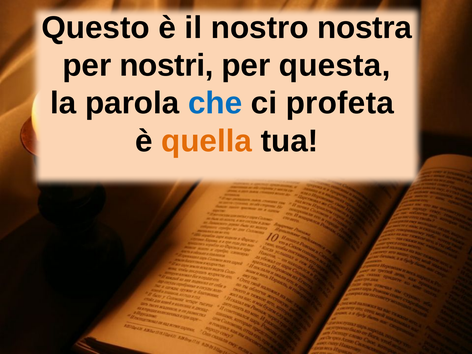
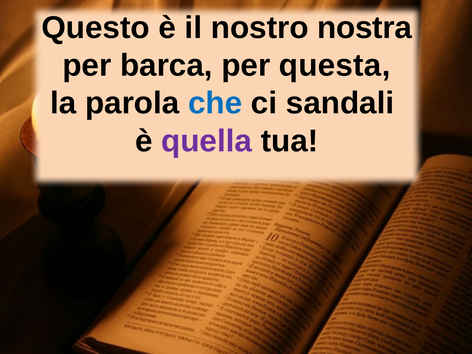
nostri: nostri -> barca (166, 65)
profeta: profeta -> sandali (340, 103)
quella colour: orange -> purple (207, 141)
